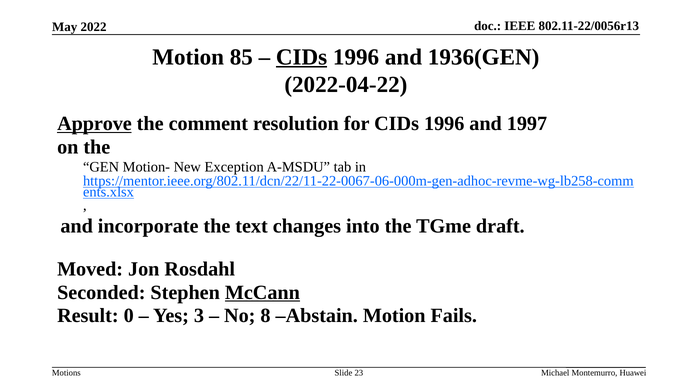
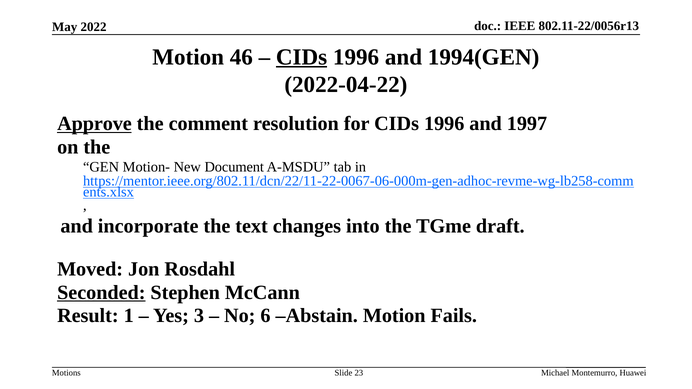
85: 85 -> 46 (241, 57)
1936(GEN: 1936(GEN -> 1994(GEN (484, 57)
Exception: Exception -> Document (234, 167)
Seconded underline: none -> present (101, 293)
McCann underline: present -> none (262, 293)
0: 0 -> 1 (129, 316)
8: 8 -> 6 (266, 316)
